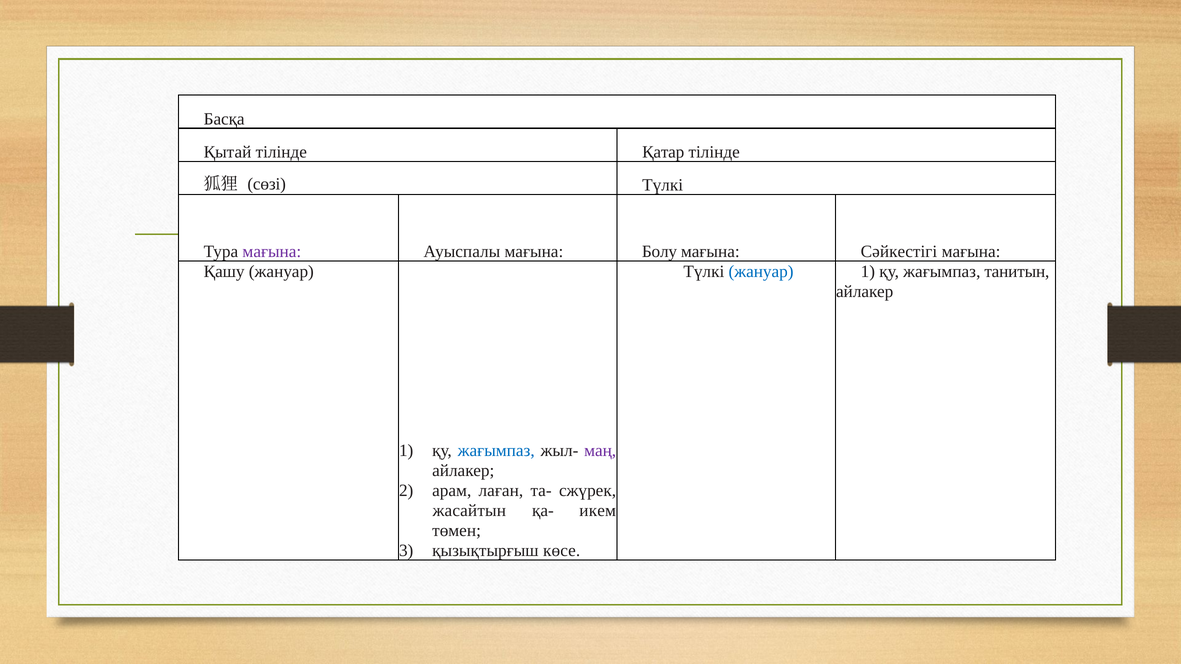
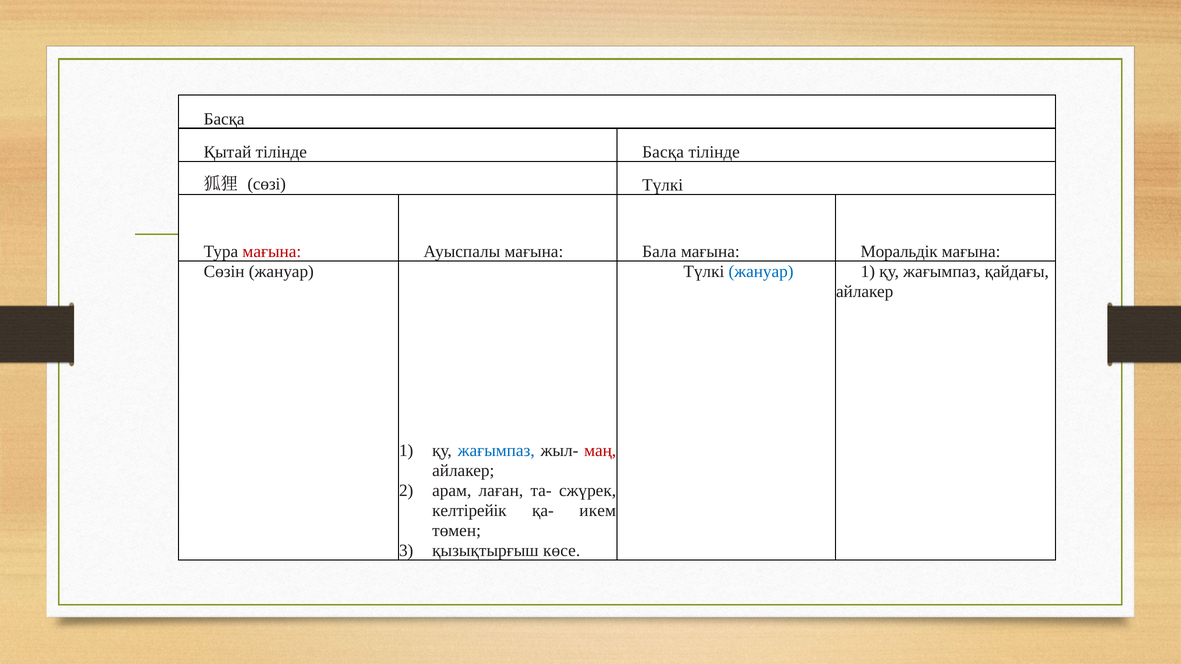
тілінде Қатар: Қатар -> Басқа (663, 152)
мағына colour: purple -> red (272, 252)
Болу: Болу -> Бала (659, 252)
Сәйкестігі: Сәйкестігі -> Моральдік (899, 252)
Қашу: Қашу -> Сөзін (224, 272)
танитын: танитын -> қайдағы (1017, 272)
маң colour: purple -> red (600, 451)
жасайтын: жасайтын -> келтірейік (469, 511)
